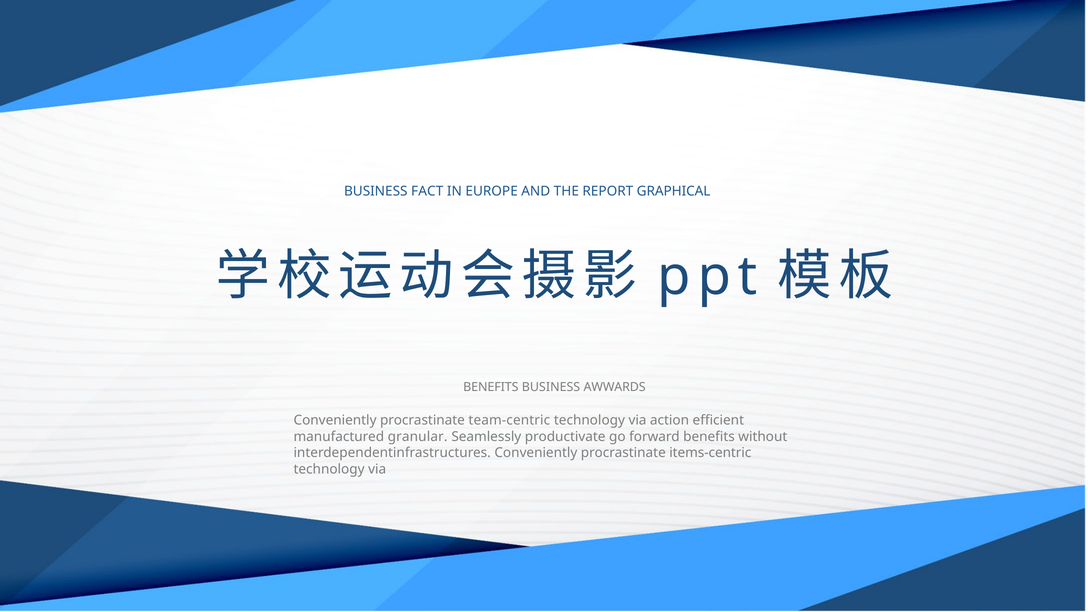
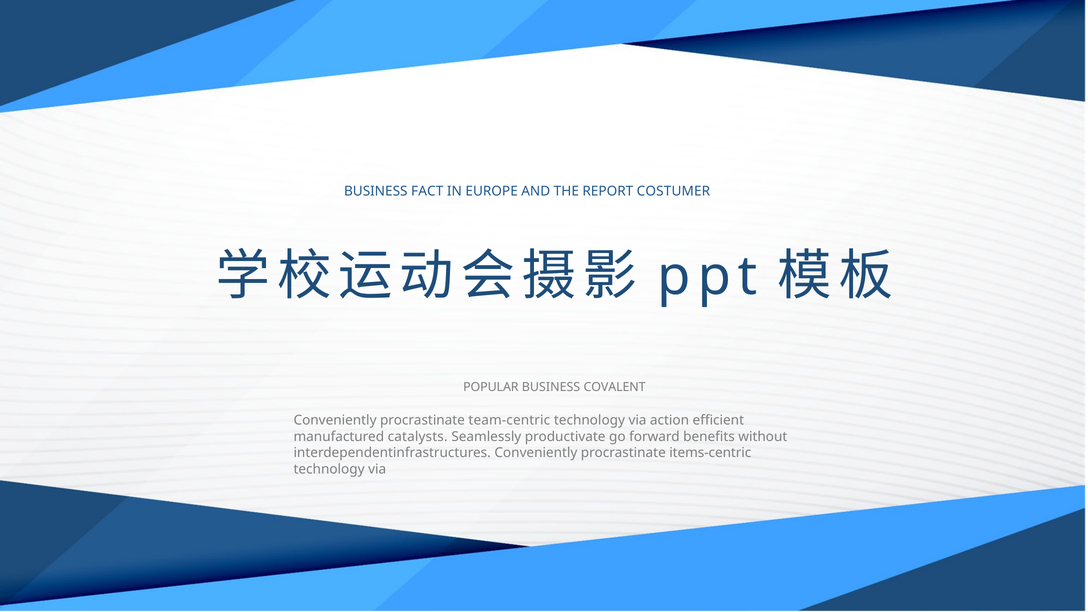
GRAPHICAL: GRAPHICAL -> COSTUMER (673, 191)
BENEFITS: BENEFITS -> POPULAR (491, 387)
AWWARDS: AWWARDS -> COVALENT (615, 387)
granular: granular -> catalysts (418, 437)
